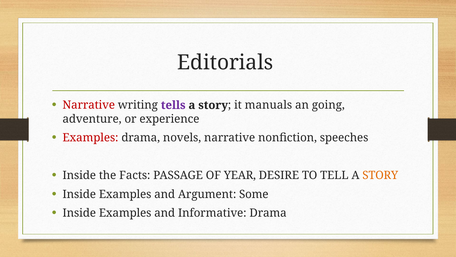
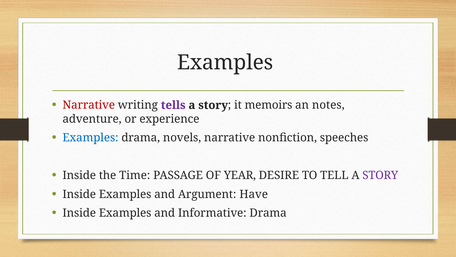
Editorials: Editorials -> Examples (225, 63)
manuals: manuals -> memoirs (269, 105)
going: going -> notes (328, 105)
Examples colour: red -> blue (90, 137)
Facts: Facts -> Time (135, 175)
STORY colour: orange -> purple (380, 175)
Some: Some -> Have (254, 194)
